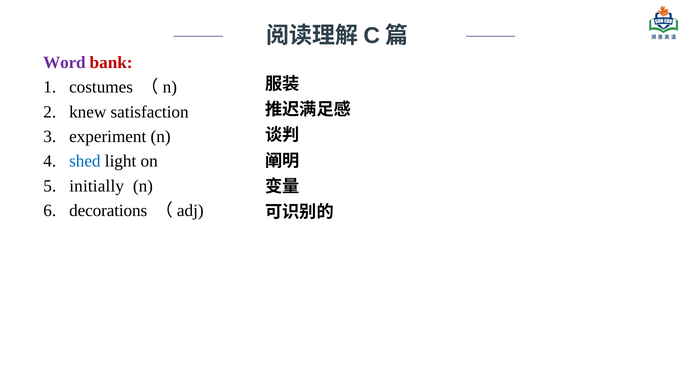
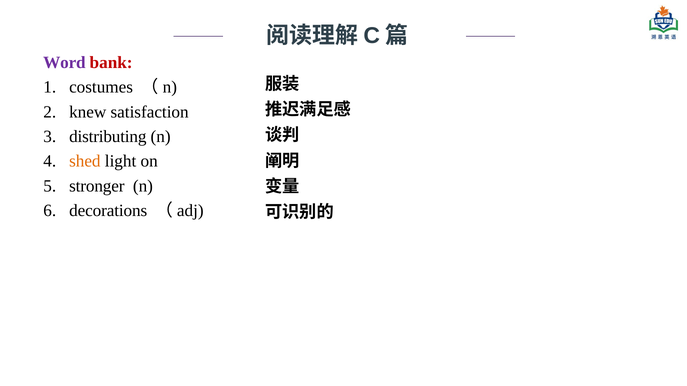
experiment: experiment -> distributing (108, 137)
shed colour: blue -> orange (85, 161)
initially: initially -> stronger (97, 186)
